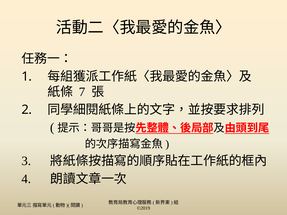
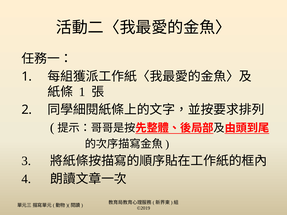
7: 7 -> 1 (82, 92)
